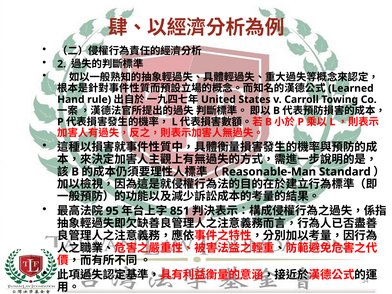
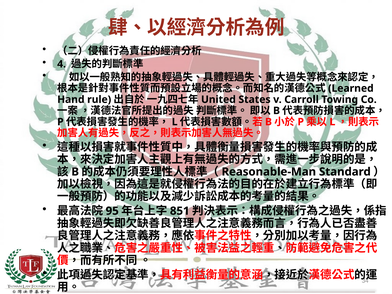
2: 2 -> 4 (62, 64)
